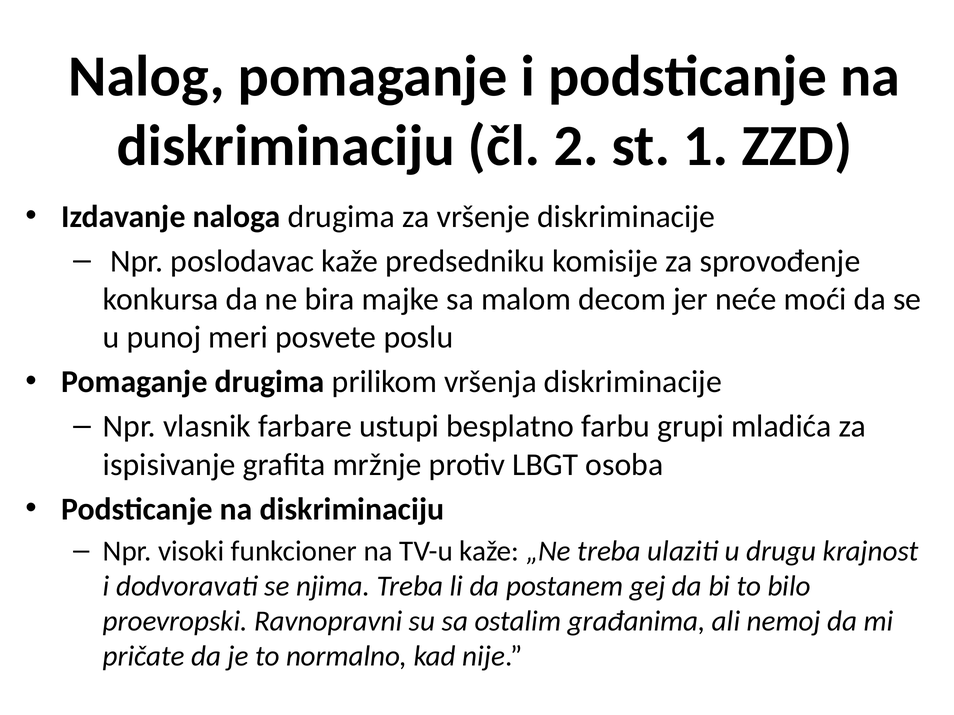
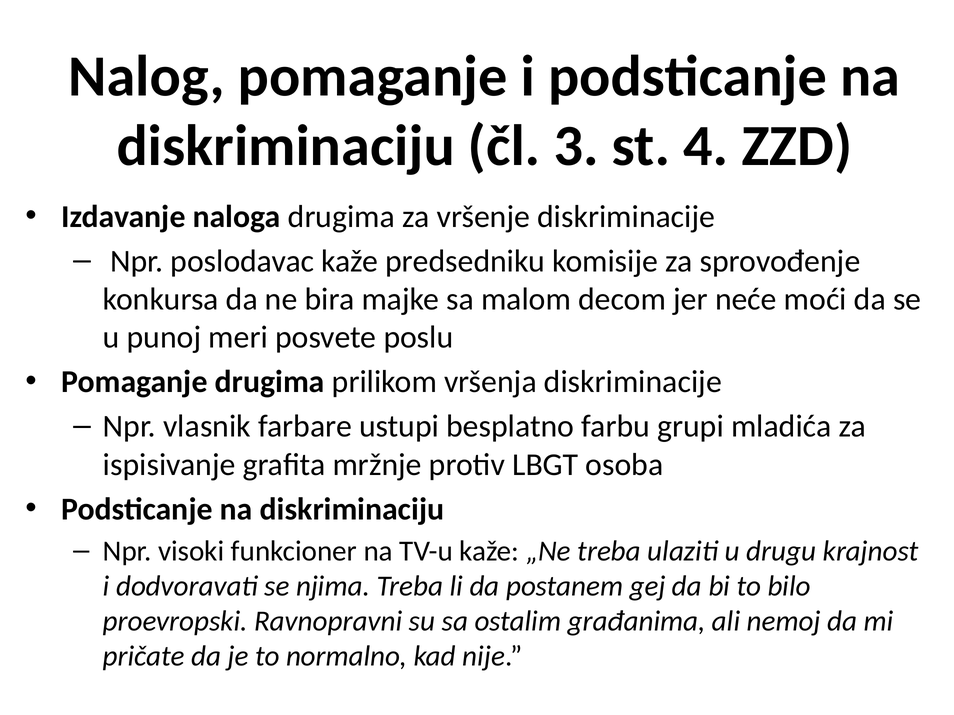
2: 2 -> 3 (576, 146)
1: 1 -> 4 (706, 146)
